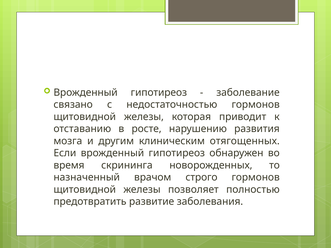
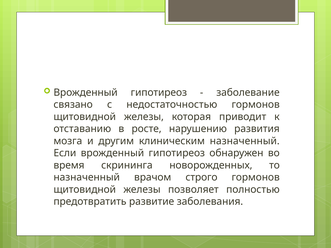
клиническим отягощенных: отягощенных -> назначенный (245, 141)
